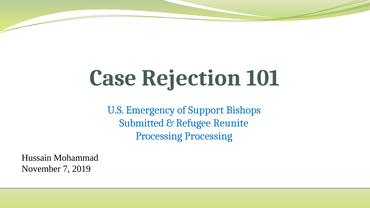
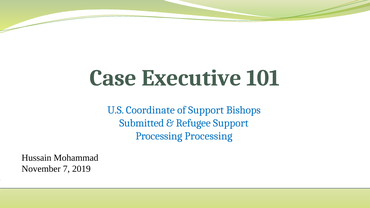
Rejection: Rejection -> Executive (192, 78)
Emergency: Emergency -> Coordinate (150, 110)
Refugee Reunite: Reunite -> Support (231, 123)
